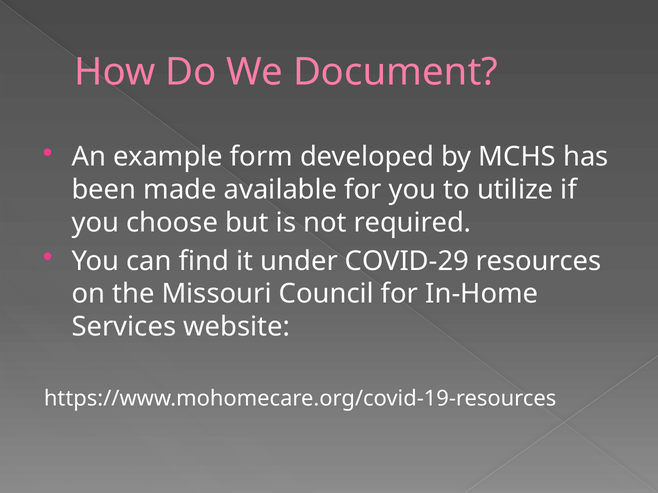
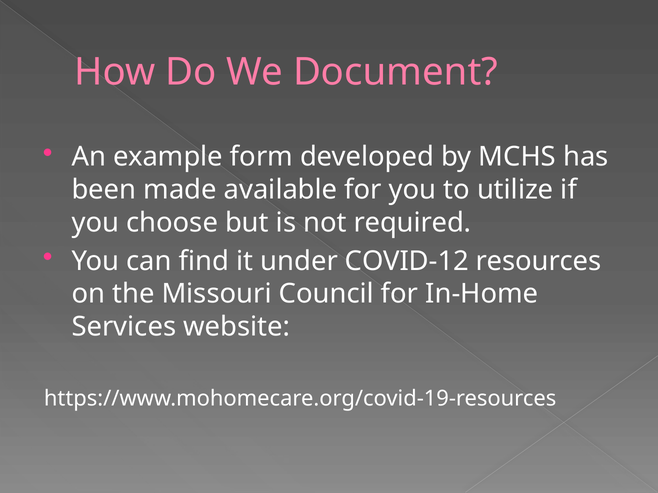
COVID-29: COVID-29 -> COVID-12 (407, 261)
